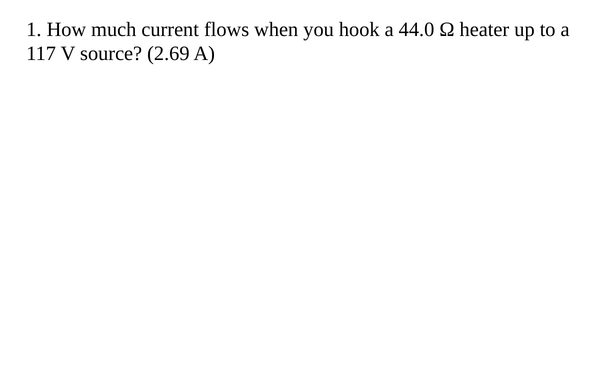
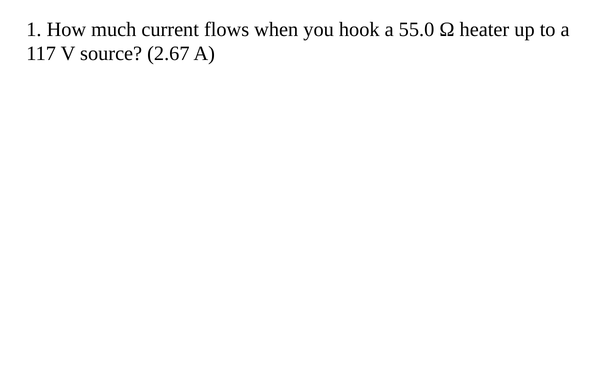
44.0: 44.0 -> 55.0 (417, 29)
2.69: 2.69 -> 2.67 (168, 54)
